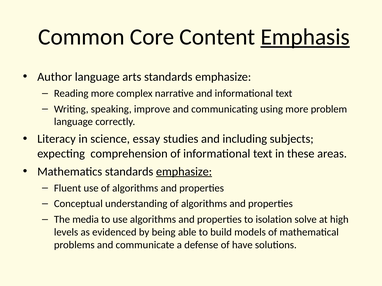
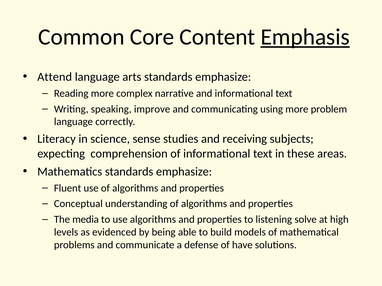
Author: Author -> Attend (55, 77)
essay: essay -> sense (147, 139)
including: including -> receiving (245, 139)
emphasize underline: present -> none (184, 172)
isolation: isolation -> listening (274, 220)
